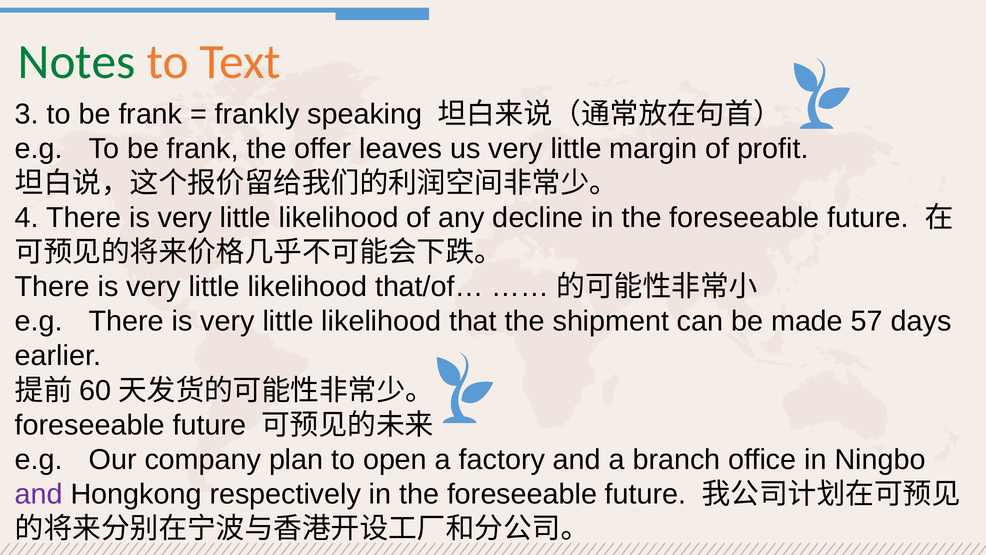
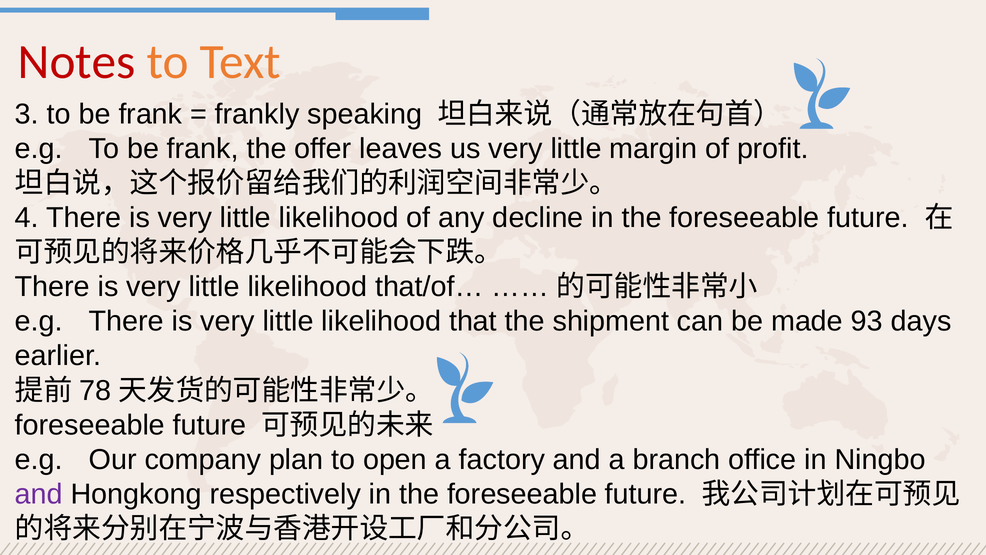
Notes colour: green -> red (77, 62)
57: 57 -> 93 (867, 321)
60: 60 -> 78 (95, 390)
